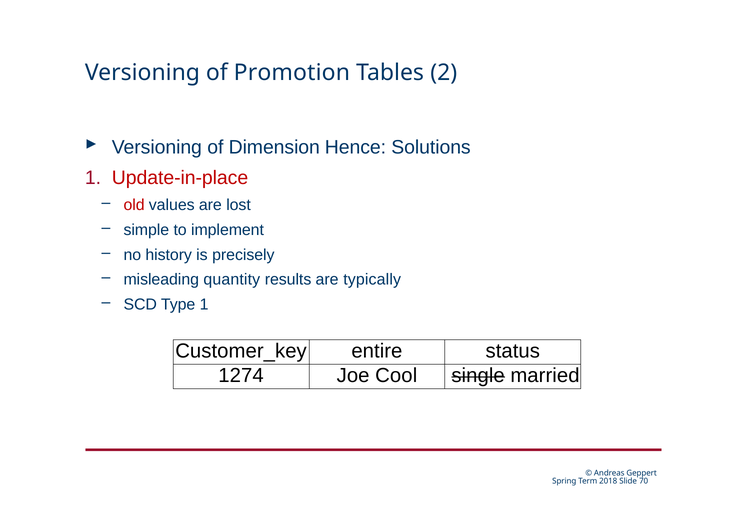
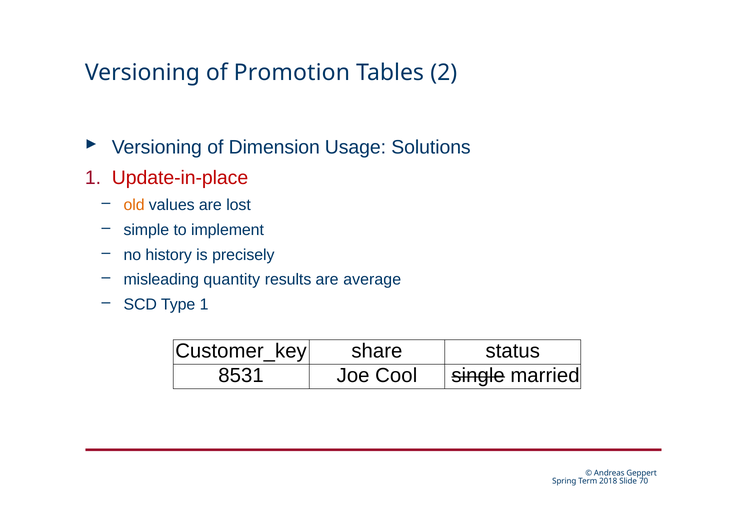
Hence: Hence -> Usage (355, 147)
old colour: red -> orange (134, 205)
typically: typically -> average (372, 279)
entire: entire -> share (377, 350)
1274: 1274 -> 8531 (241, 375)
